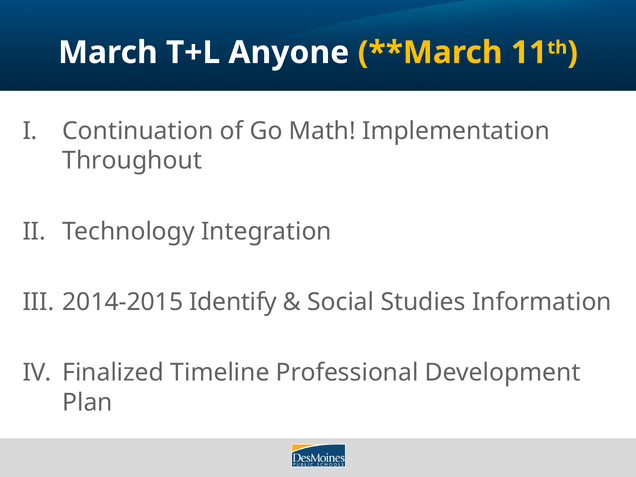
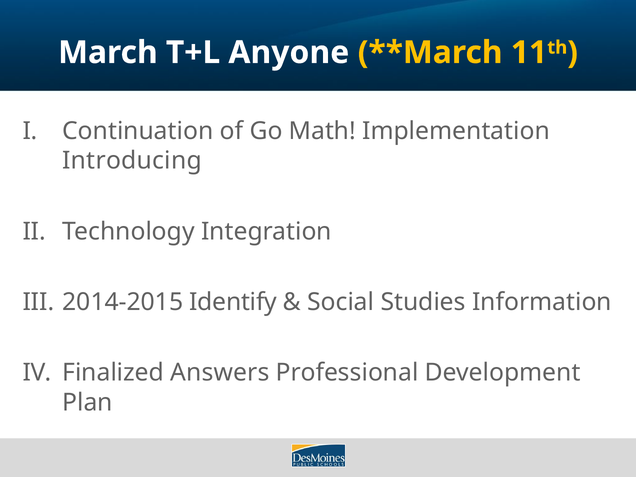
Throughout: Throughout -> Introducing (132, 161)
Timeline: Timeline -> Answers (220, 373)
